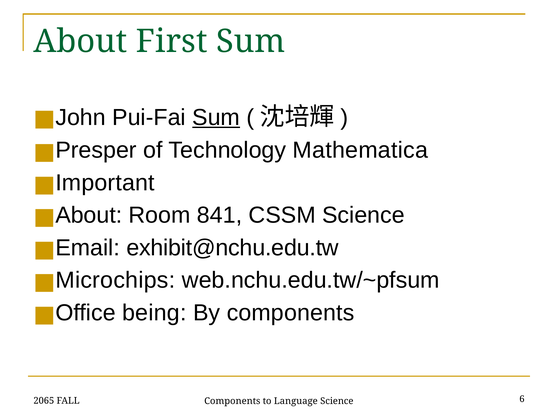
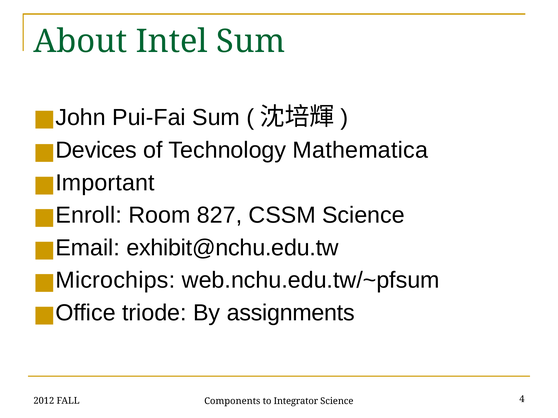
First: First -> Intel (172, 42)
Sum underline: present -> none (216, 118)
Presper: Presper -> Devices (96, 150)
About: About -> Enroll (89, 216)
841: 841 -> 827 (220, 216)
being: being -> triode (154, 313)
By components: components -> assignments (291, 313)
2065: 2065 -> 2012 (44, 401)
Language: Language -> Integrator (296, 401)
6: 6 -> 4 (522, 400)
